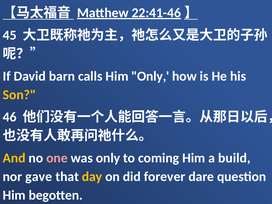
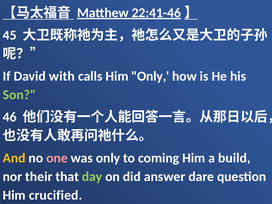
barn: barn -> with (62, 76)
Son colour: yellow -> light green (19, 95)
gave: gave -> their (39, 177)
day colour: yellow -> light green (92, 177)
forever: forever -> answer (165, 177)
begotten: begotten -> crucified (56, 195)
